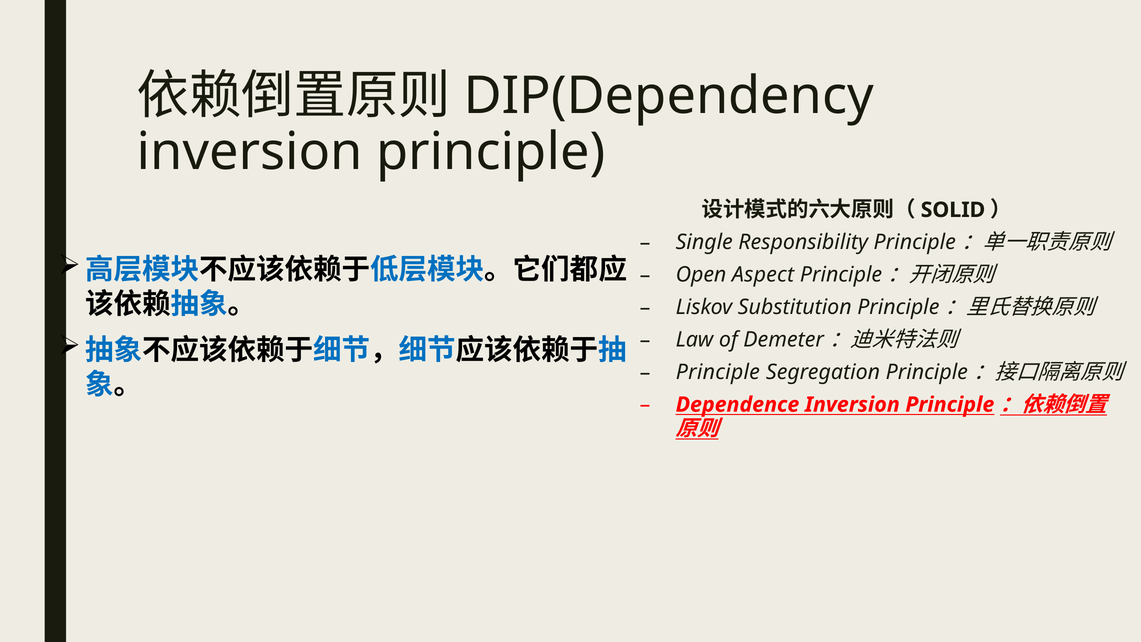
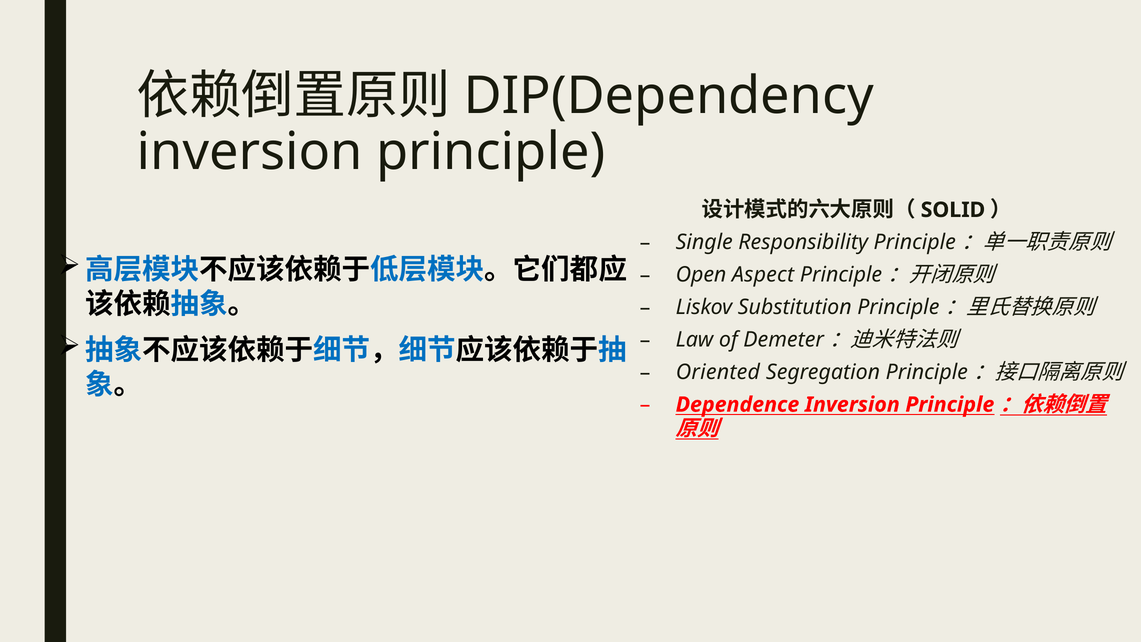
Principle: Principle -> Oriented (718, 372)
